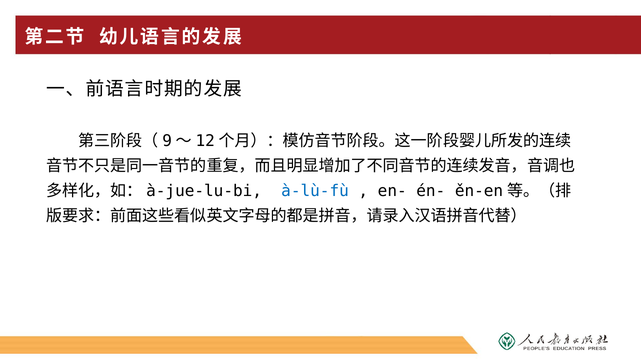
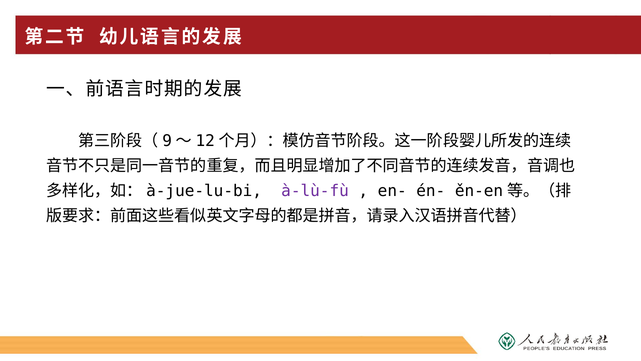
à-lù-fù colour: blue -> purple (315, 191)
